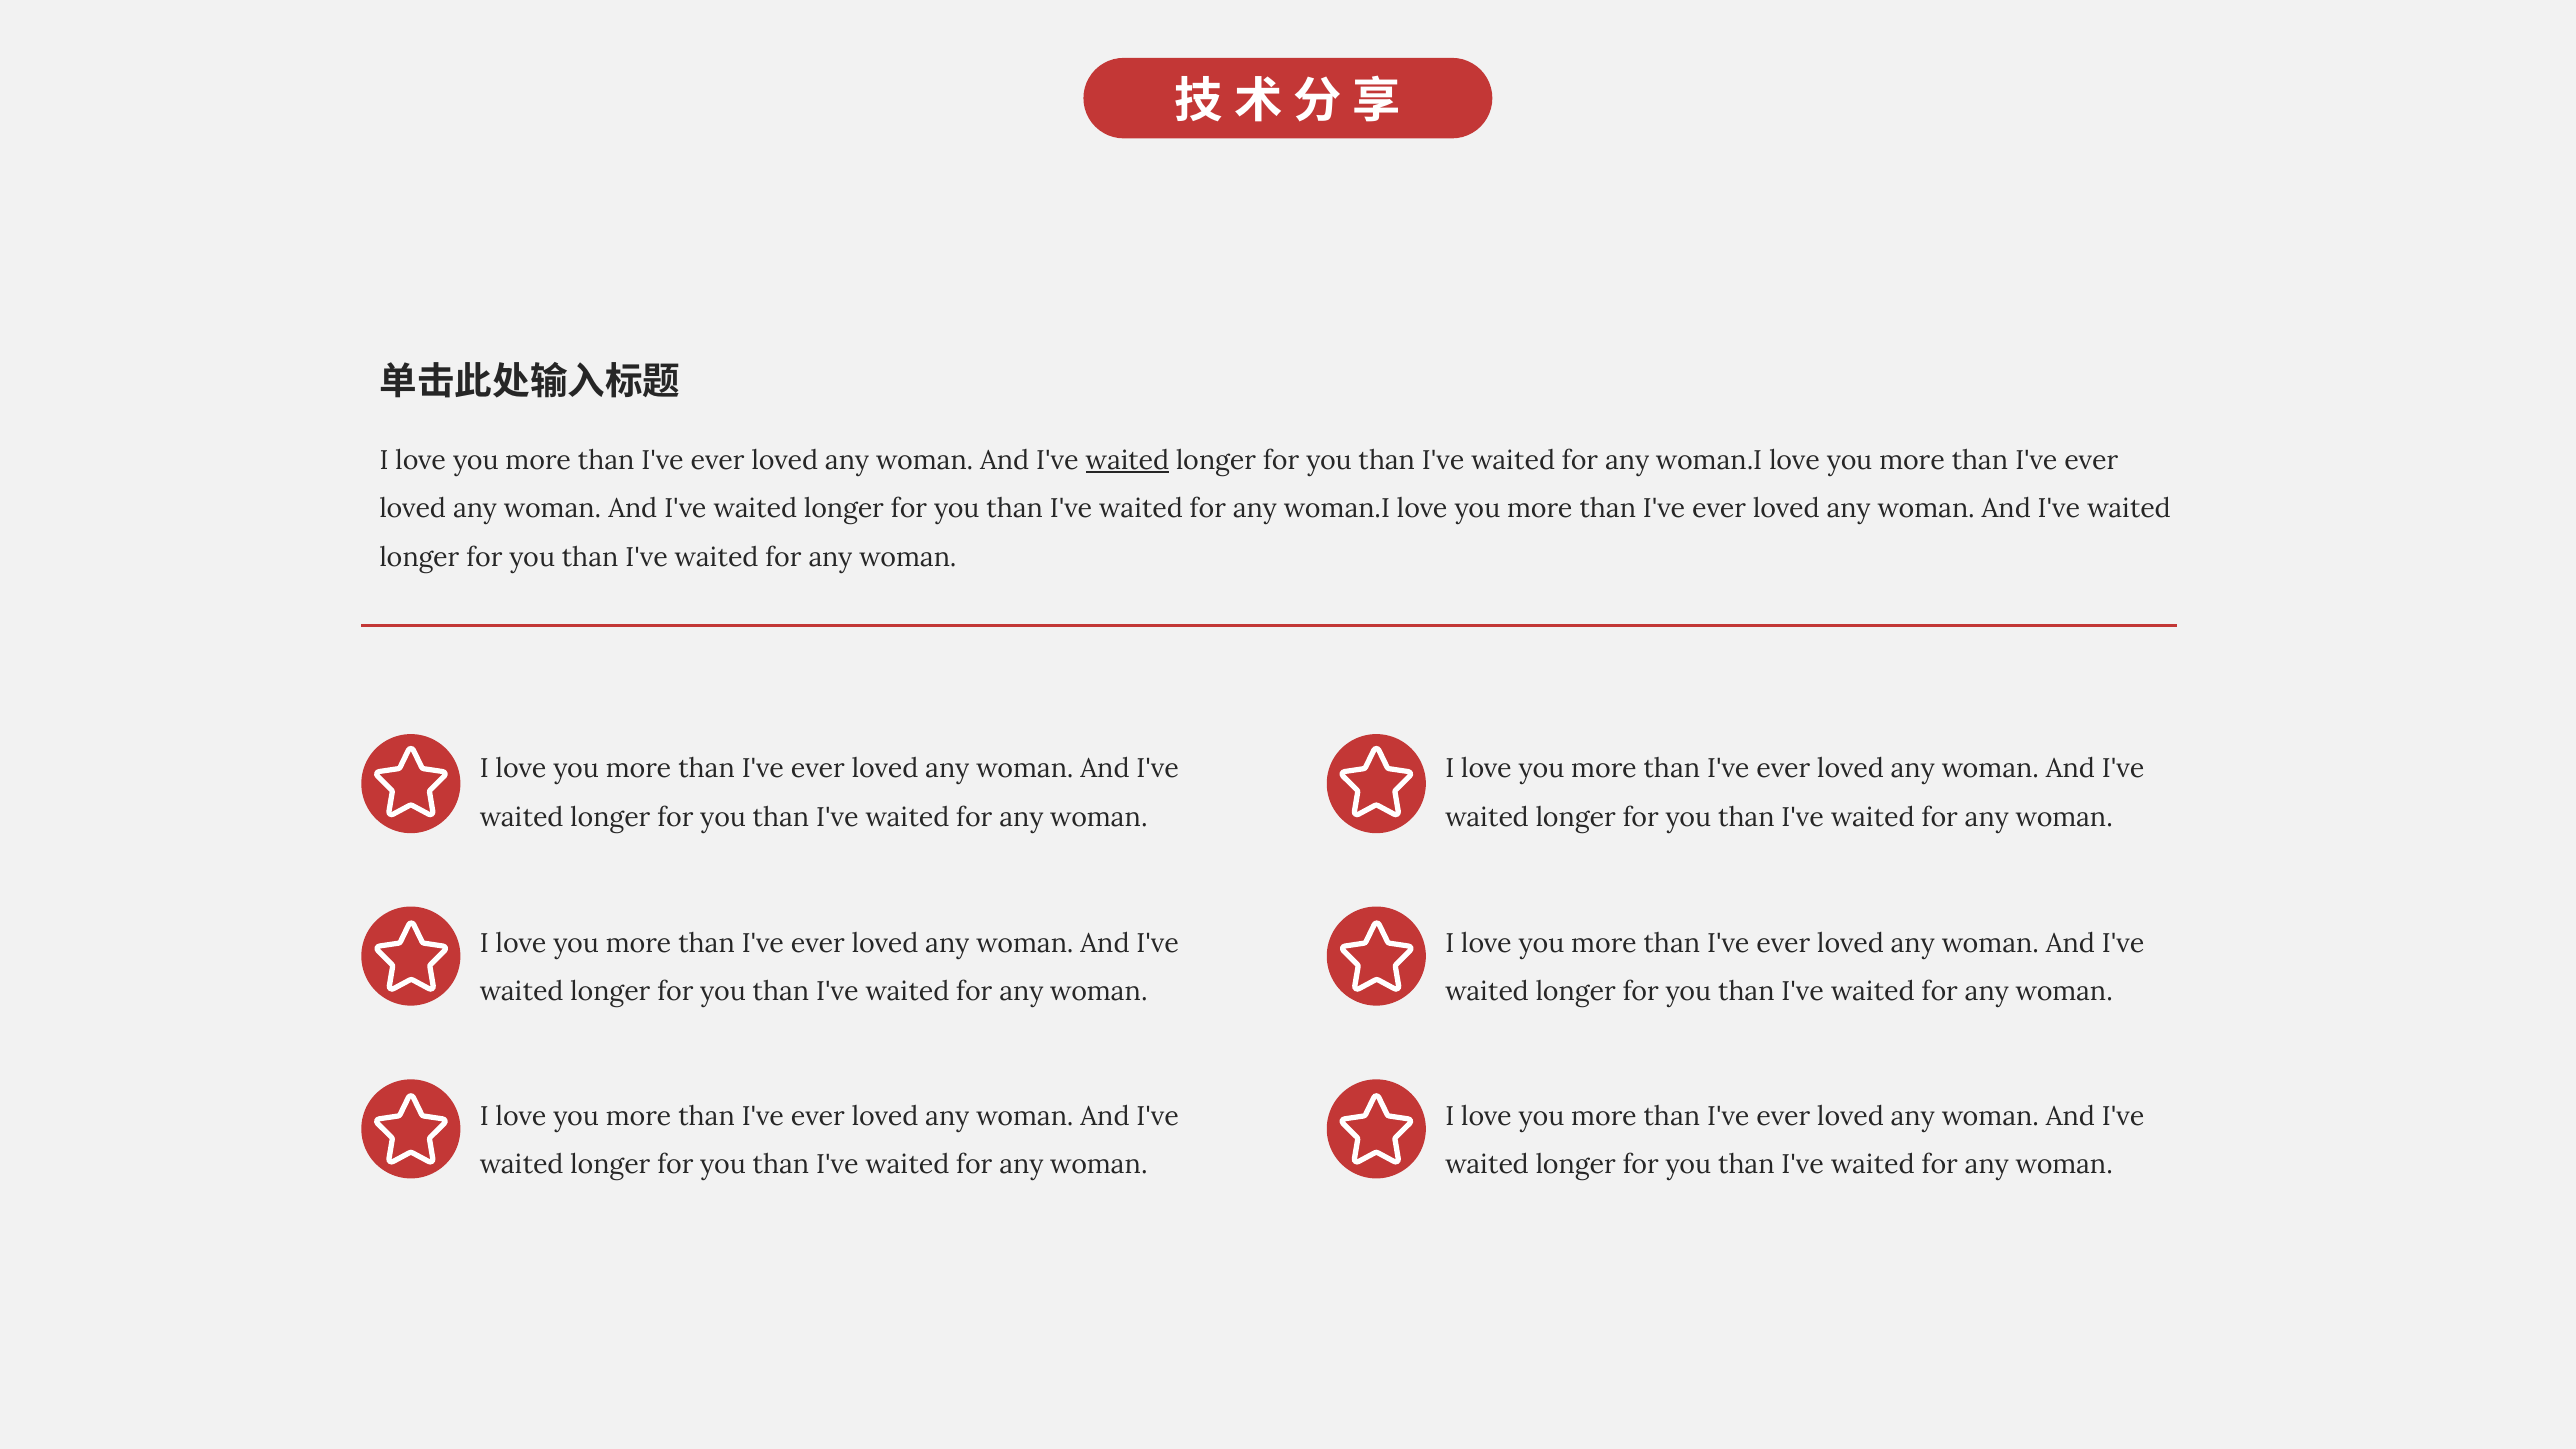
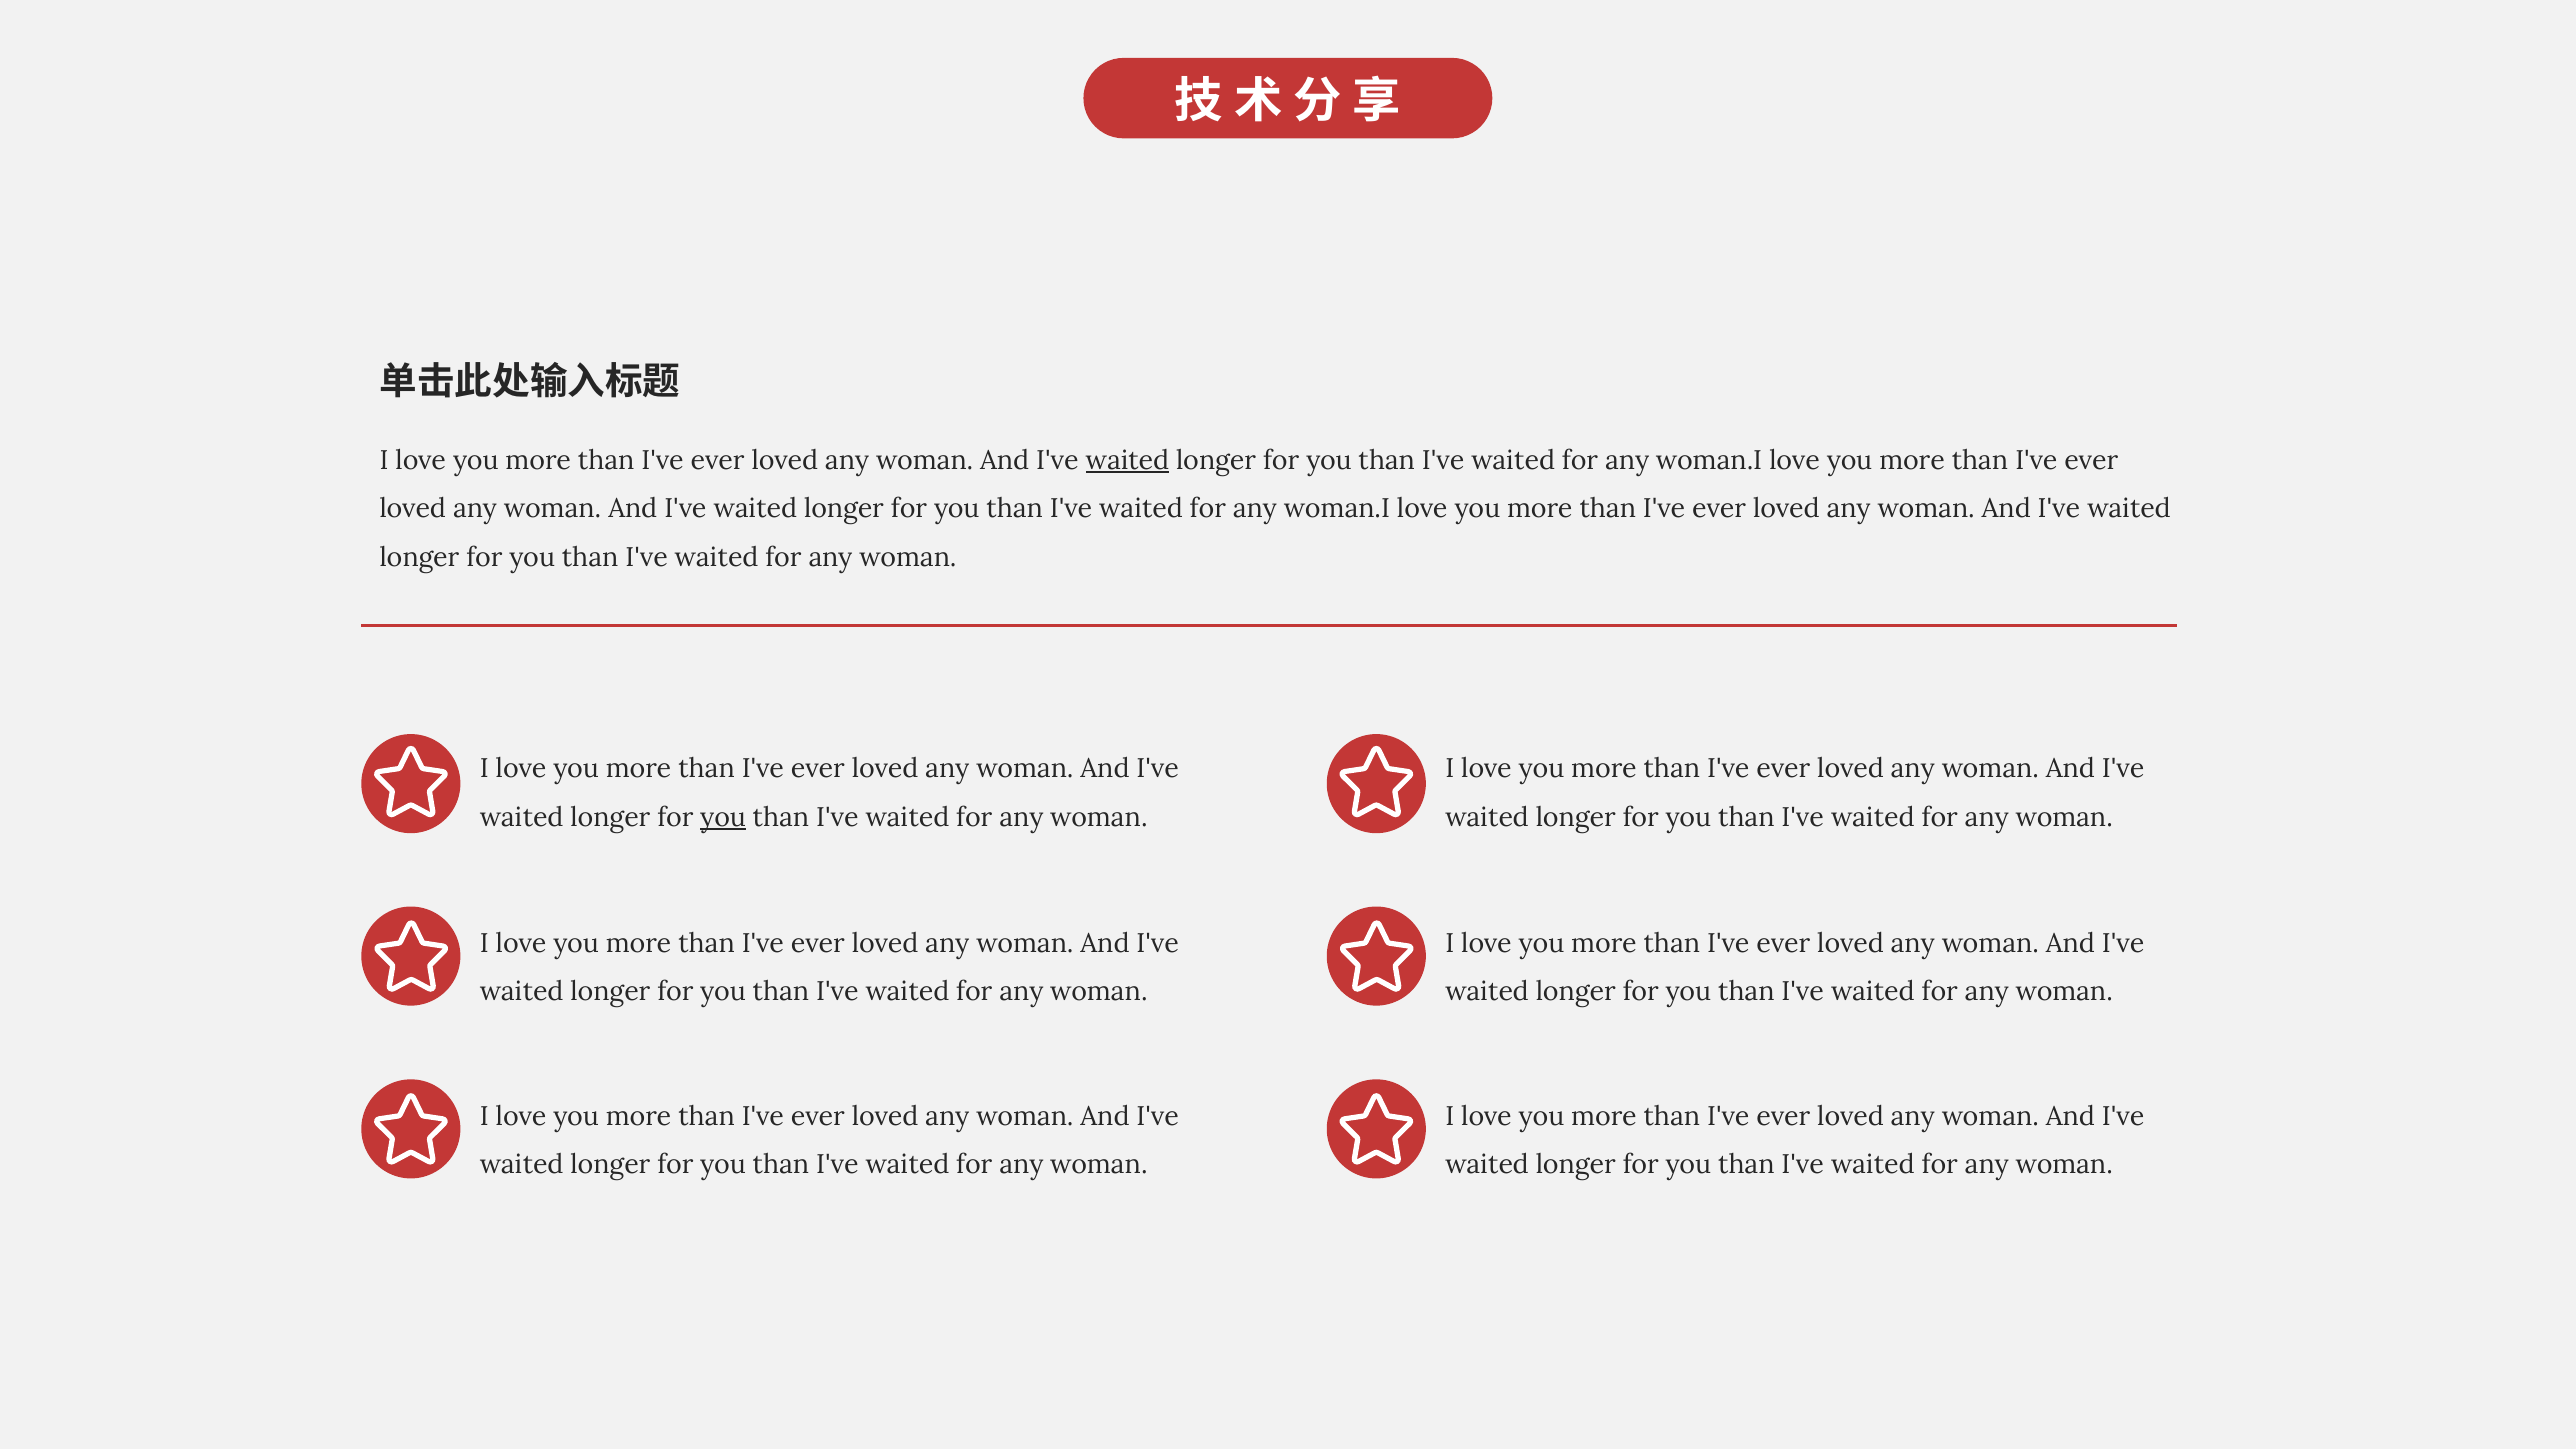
you underline: none -> present (723, 817)
